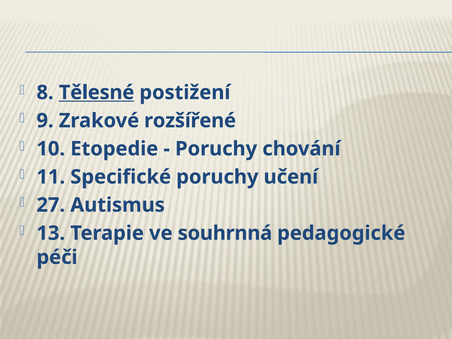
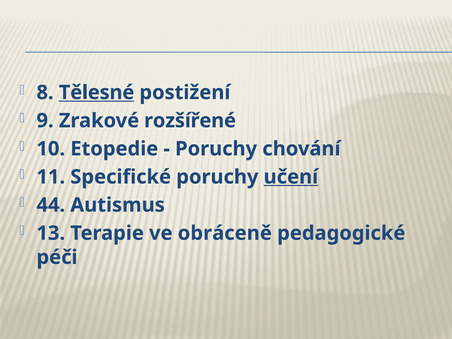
učení underline: none -> present (291, 177)
27: 27 -> 44 (51, 205)
souhrnná: souhrnná -> obráceně (225, 233)
